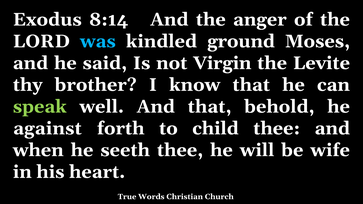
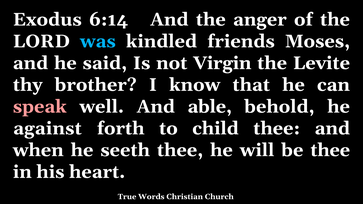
8:14: 8:14 -> 6:14 (109, 20)
ground: ground -> friends (241, 41)
speak colour: light green -> pink (40, 107)
And that: that -> able (210, 107)
be wife: wife -> thee (330, 150)
